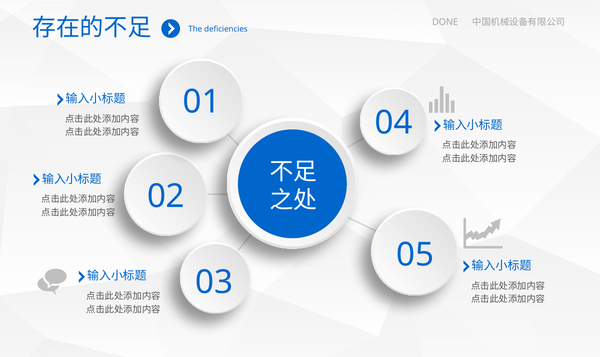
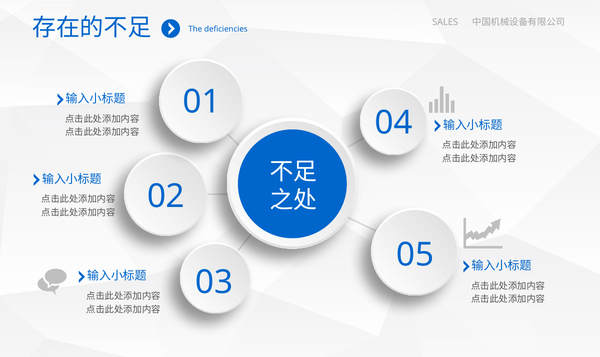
DONE: DONE -> SALES (445, 22)
